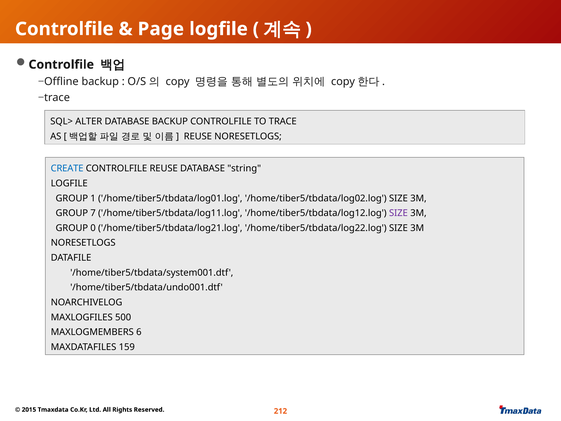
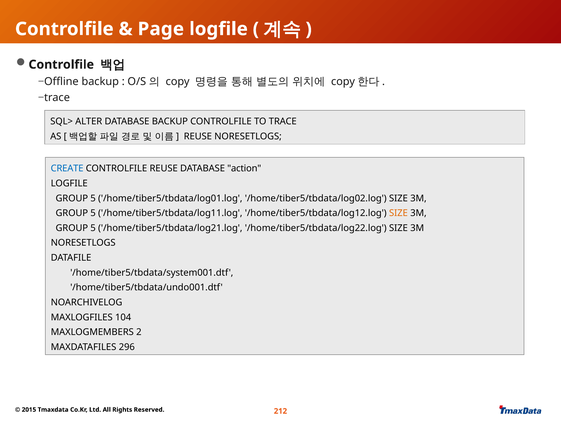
string: string -> action (244, 168)
1: 1 -> 5 (93, 198)
7: 7 -> 5 (93, 213)
SIZE colour: purple -> orange (398, 213)
0: 0 -> 5 (93, 228)
500: 500 -> 104 (123, 317)
6: 6 -> 2 (139, 332)
159: 159 -> 296 (127, 347)
